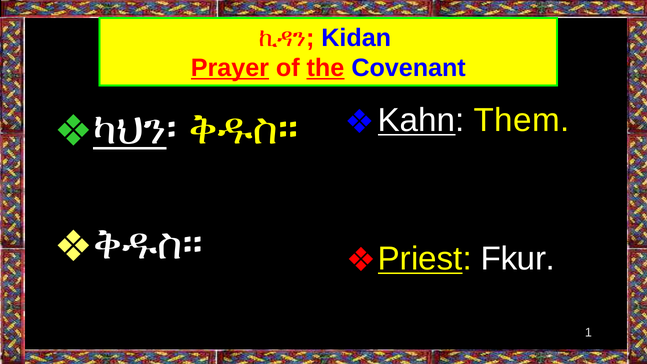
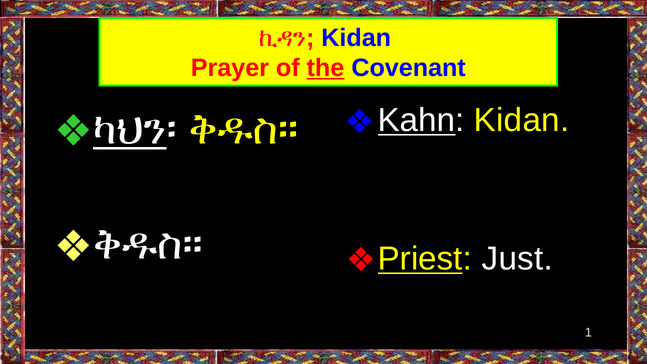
Prayer underline: present -> none (230, 68)
Kahn Them: Them -> Kidan (522, 120)
Fkur: Fkur -> Just (517, 259)
